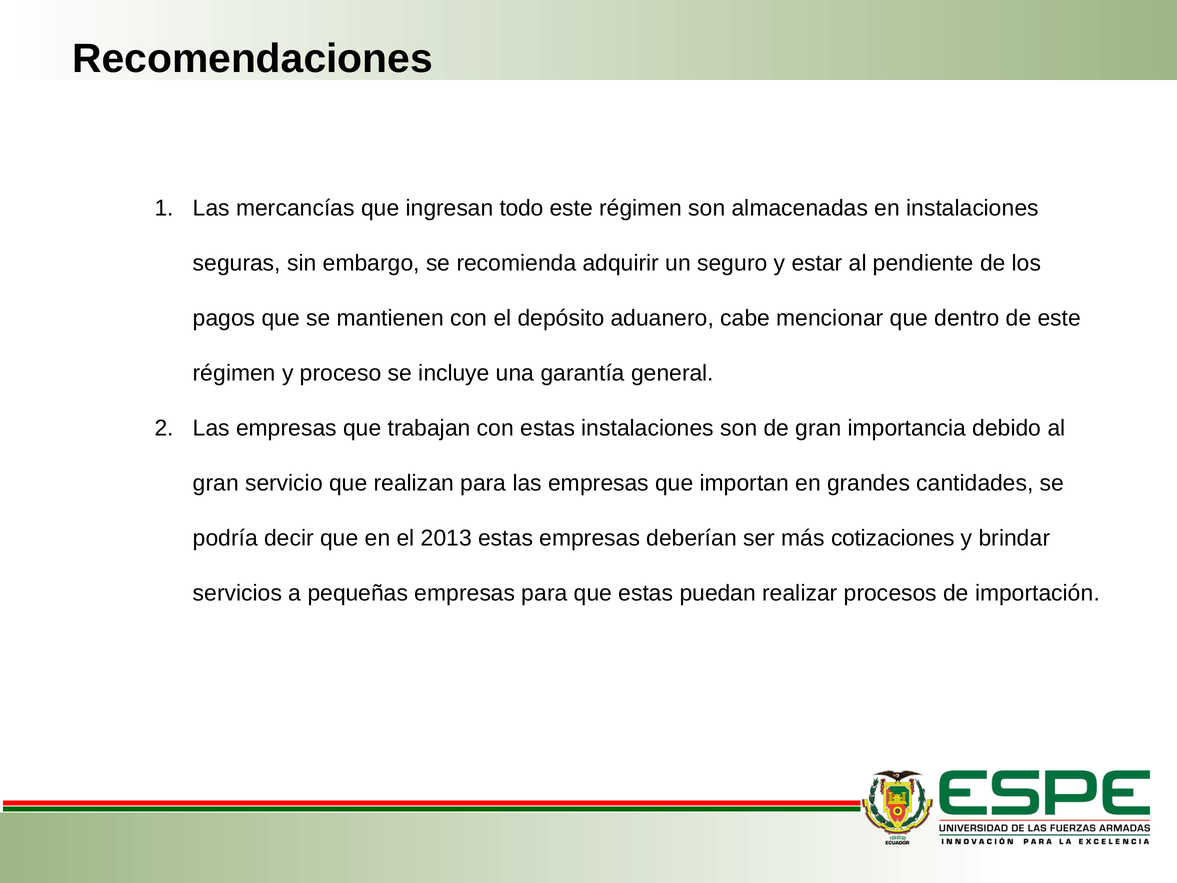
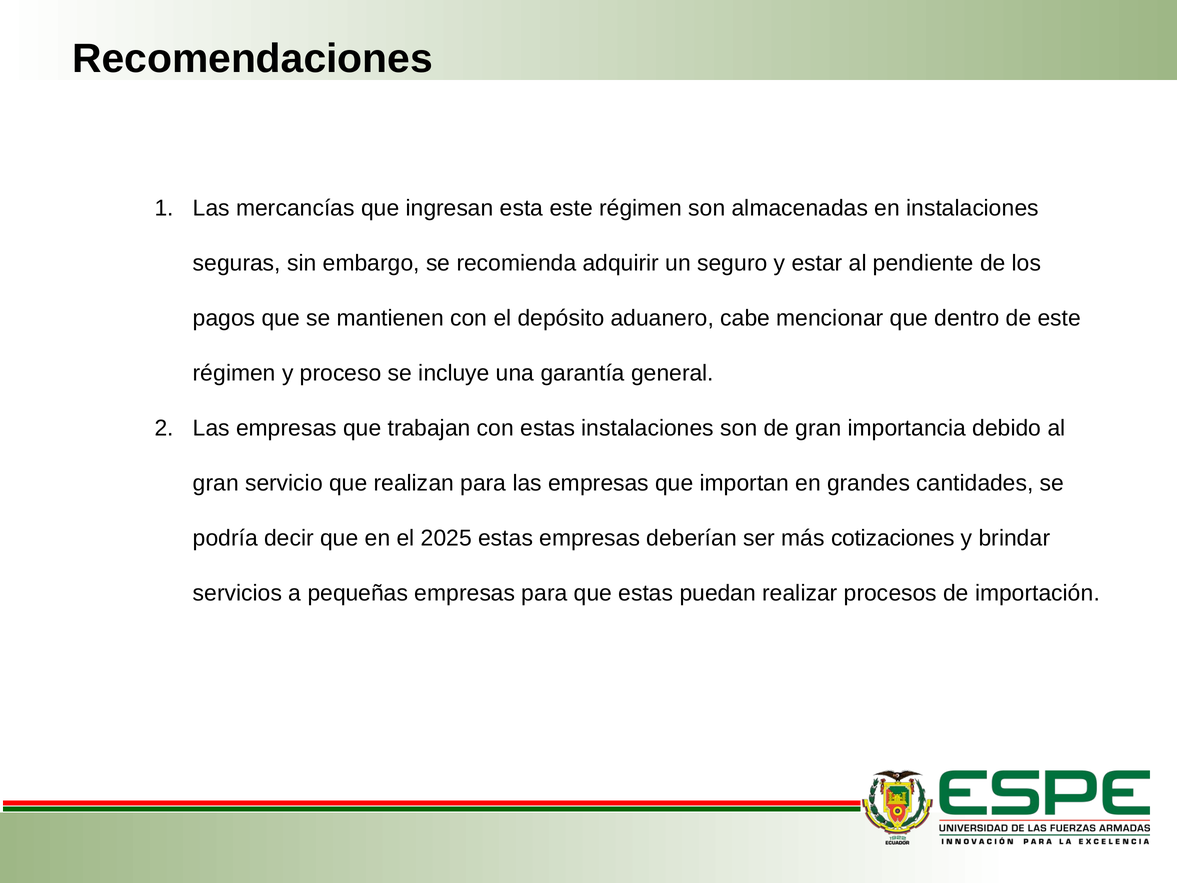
todo: todo -> esta (522, 208)
2013: 2013 -> 2025 (446, 538)
